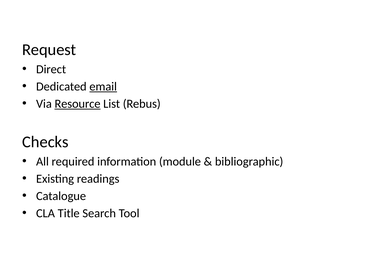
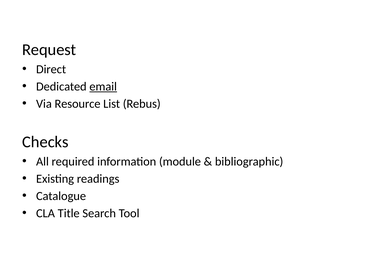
Resource underline: present -> none (78, 104)
